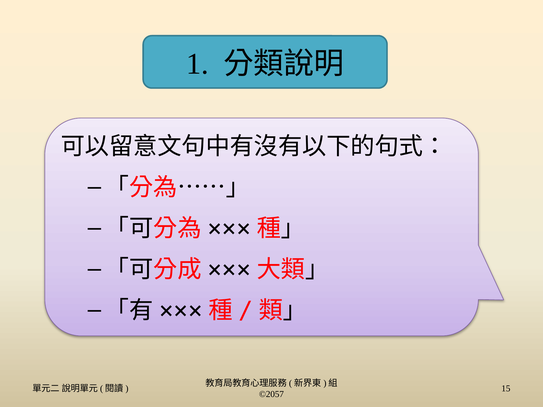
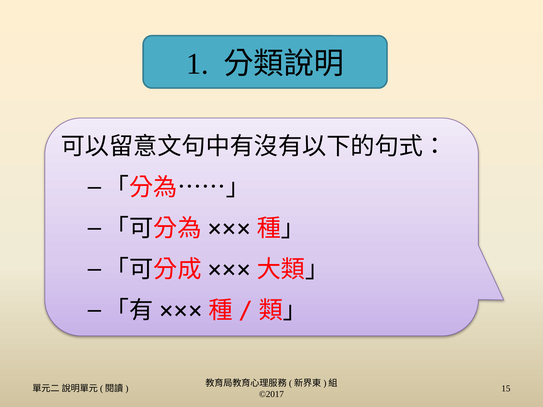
©2057: ©2057 -> ©2017 (271, 394)
